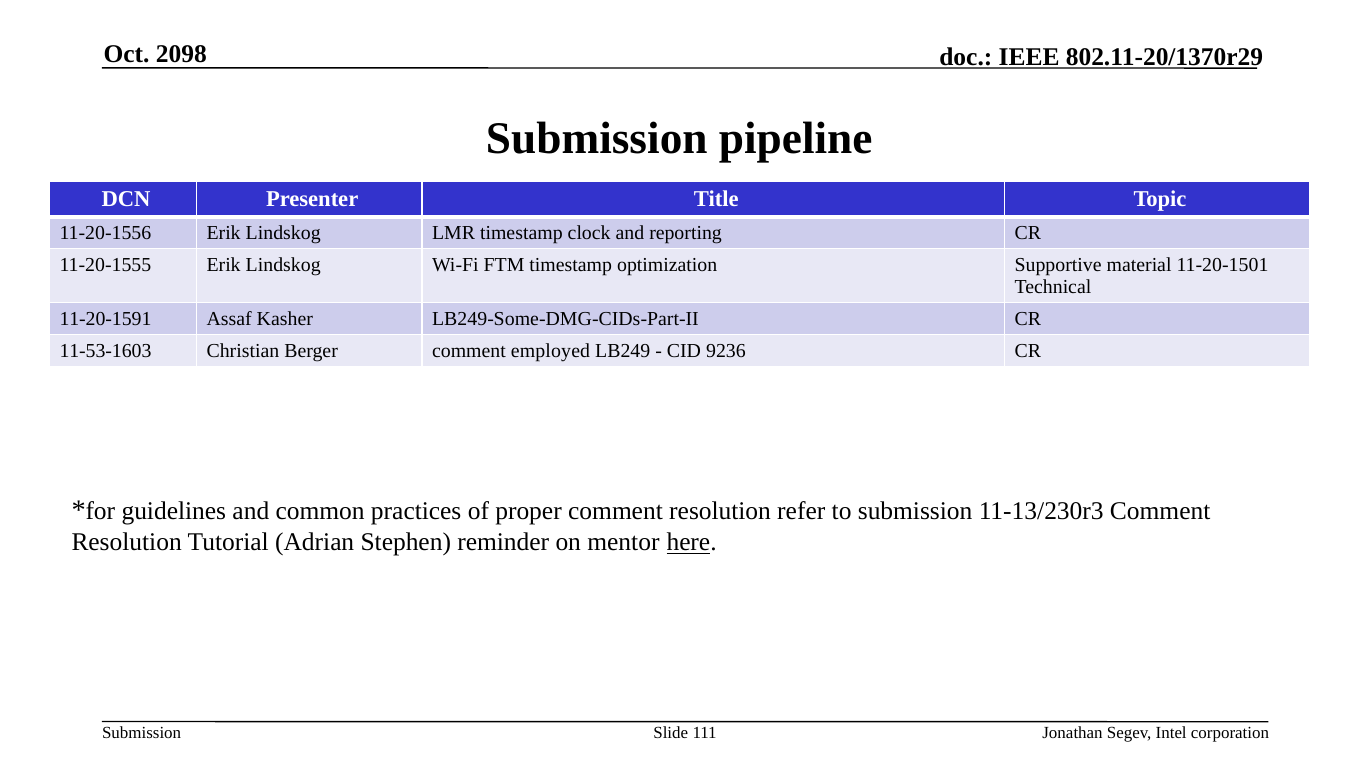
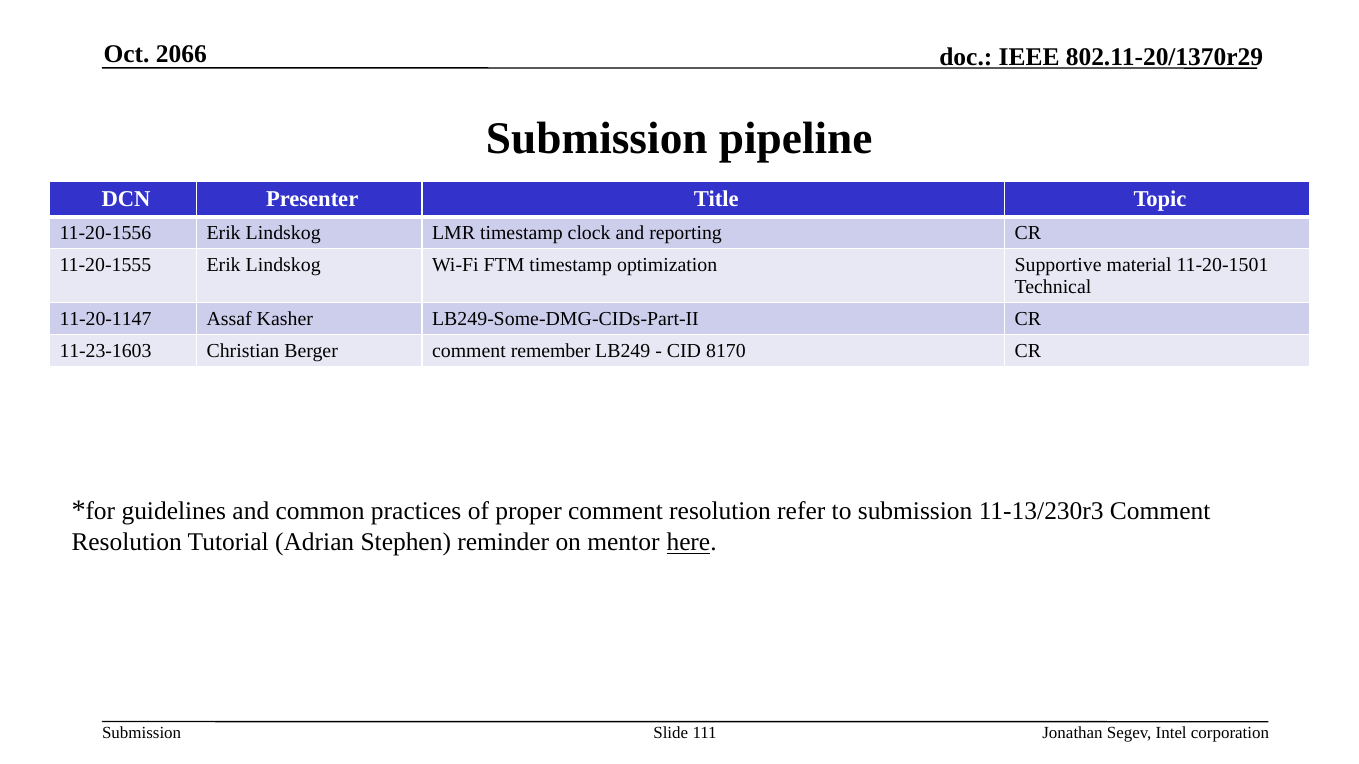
2098: 2098 -> 2066 (181, 54)
11-20-1591: 11-20-1591 -> 11-20-1147 (105, 319)
11-53-1603: 11-53-1603 -> 11-23-1603 (105, 351)
employed: employed -> remember (551, 351)
9236: 9236 -> 8170 (726, 351)
